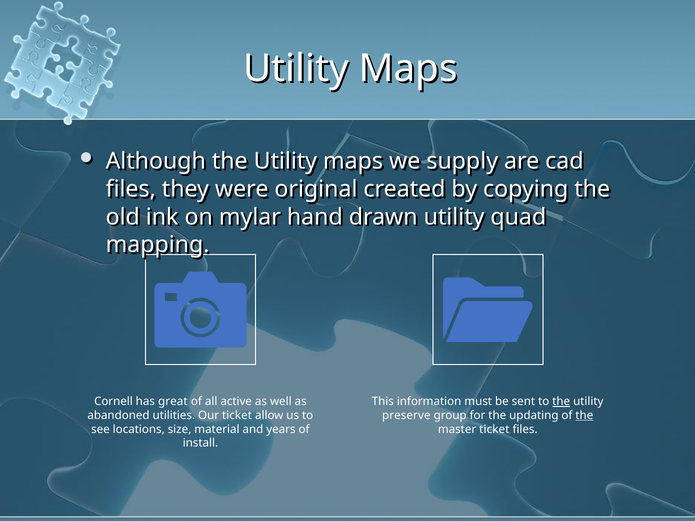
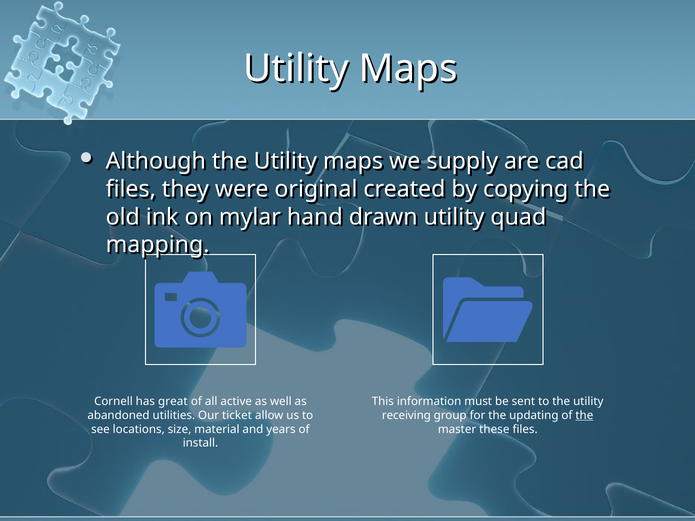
the underline: present -> none (561, 402)
preserve: preserve -> receiving (406, 416)
ticket: ticket -> these (494, 429)
